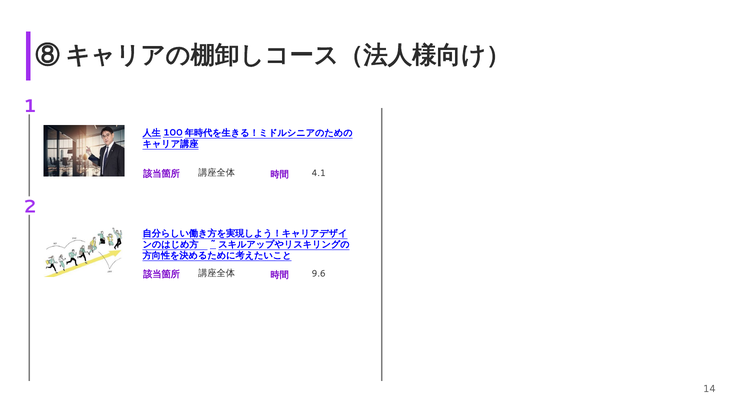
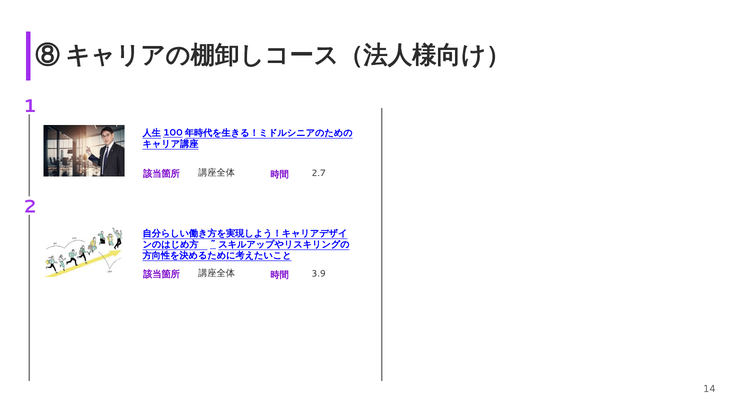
4.1: 4.1 -> 2.7 (319, 173)
9.6: 9.6 -> 3.9 (319, 274)
